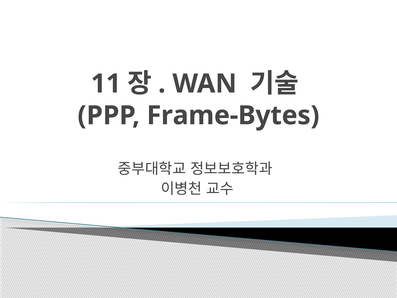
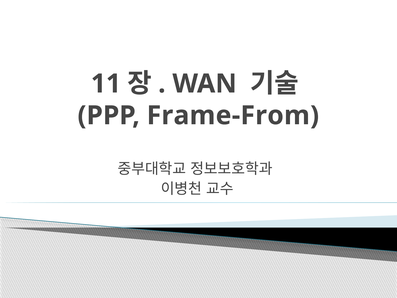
Frame-Bytes: Frame-Bytes -> Frame-From (233, 115)
